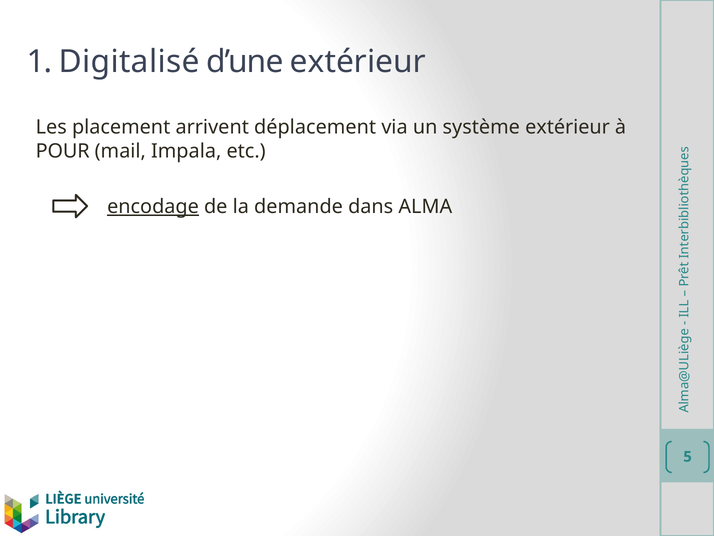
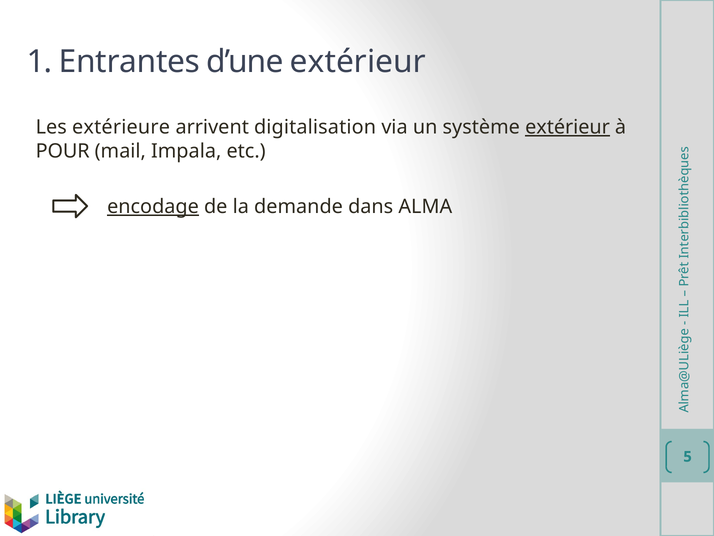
Digitalisé: Digitalisé -> Entrantes (129, 62)
placement: placement -> extérieure (121, 127)
déplacement: déplacement -> digitalisation (315, 127)
extérieur underline: none -> present (568, 127)
